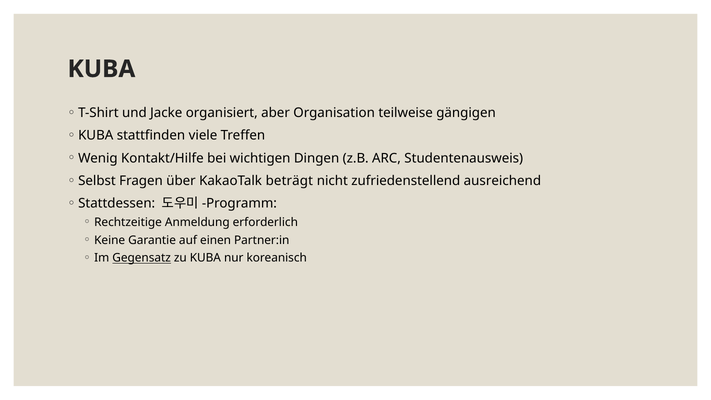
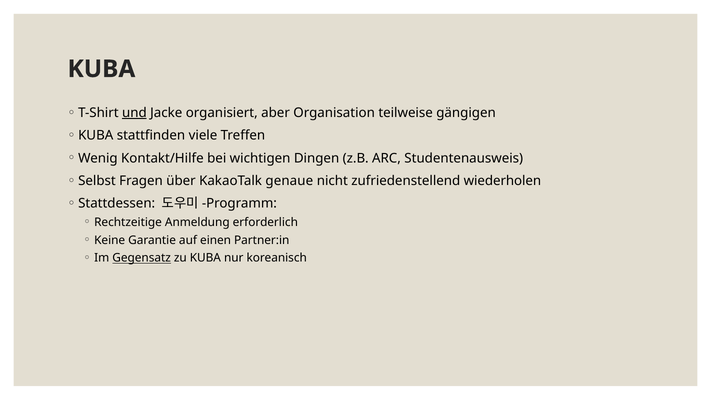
und underline: none -> present (134, 113)
beträgt: beträgt -> genaue (289, 181)
ausreichend: ausreichend -> wiederholen (502, 181)
